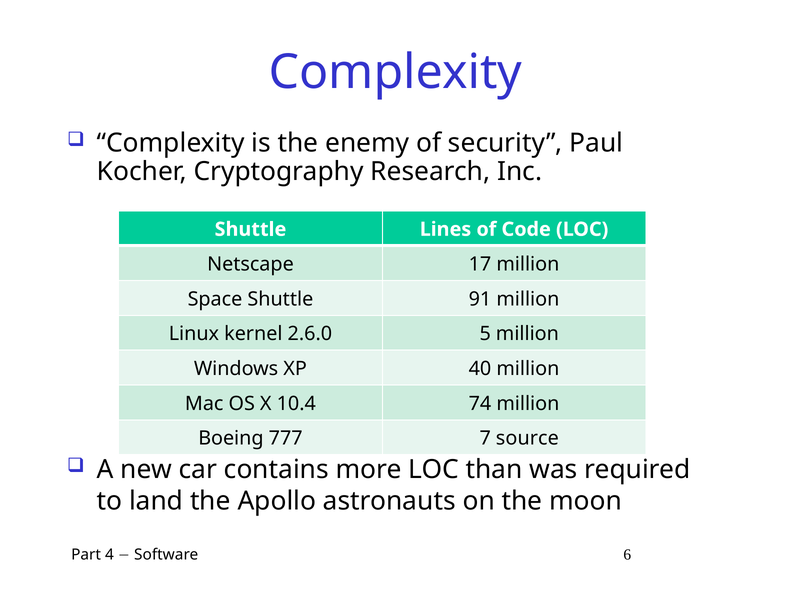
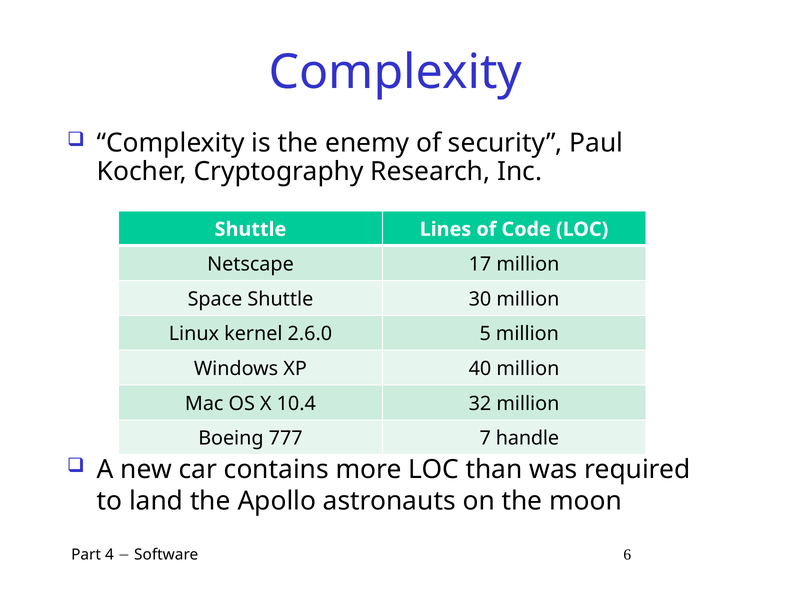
91: 91 -> 30 (480, 299)
74: 74 -> 32 (480, 404)
source: source -> handle (527, 439)
